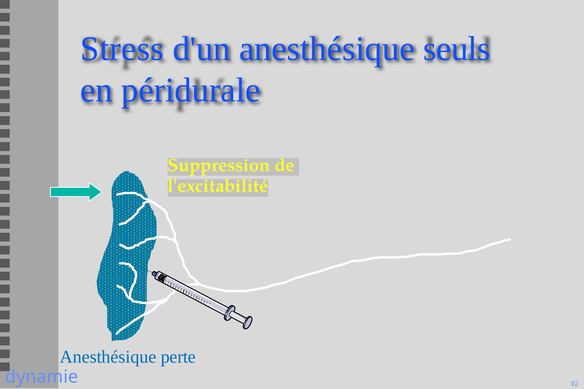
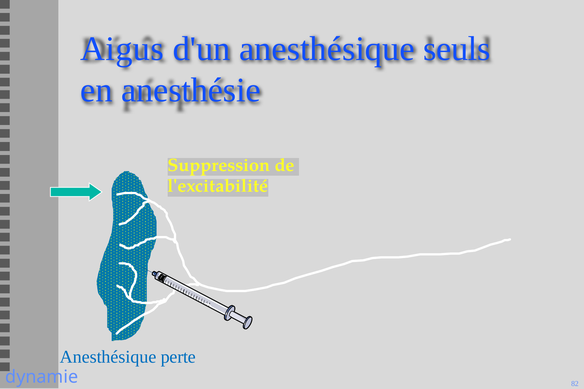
Stress: Stress -> Aigus (122, 49)
péridurale: péridurale -> anesthésie (191, 90)
